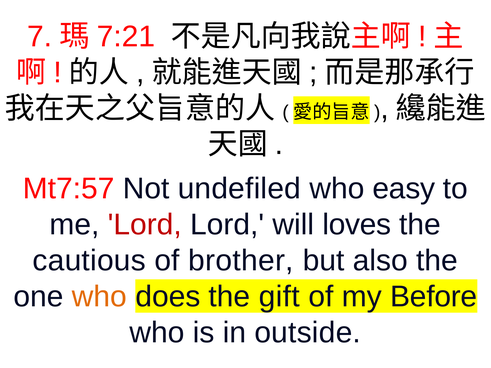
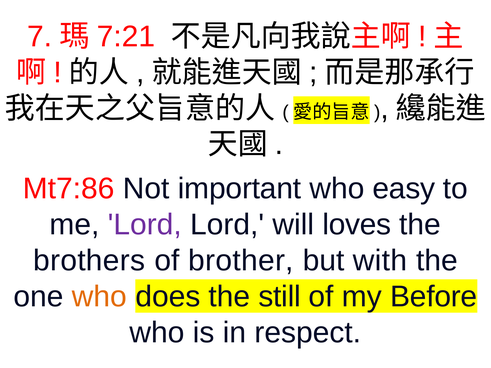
Mt7:57: Mt7:57 -> Mt7:86 (69, 189)
undefiled: undefiled -> important (239, 189)
Lord colour: red -> purple (145, 225)
cautious: cautious -> brothers (89, 261)
also: also -> with (380, 261)
gift: gift -> still (280, 297)
outside: outside -> respect (308, 333)
